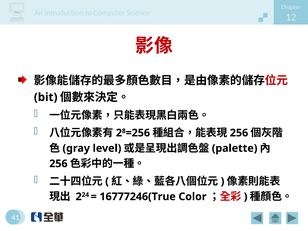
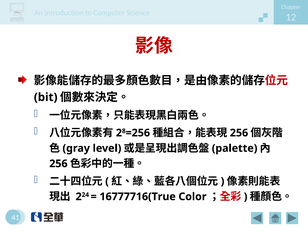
16777246(True: 16777246(True -> 16777716(True (138, 197)
